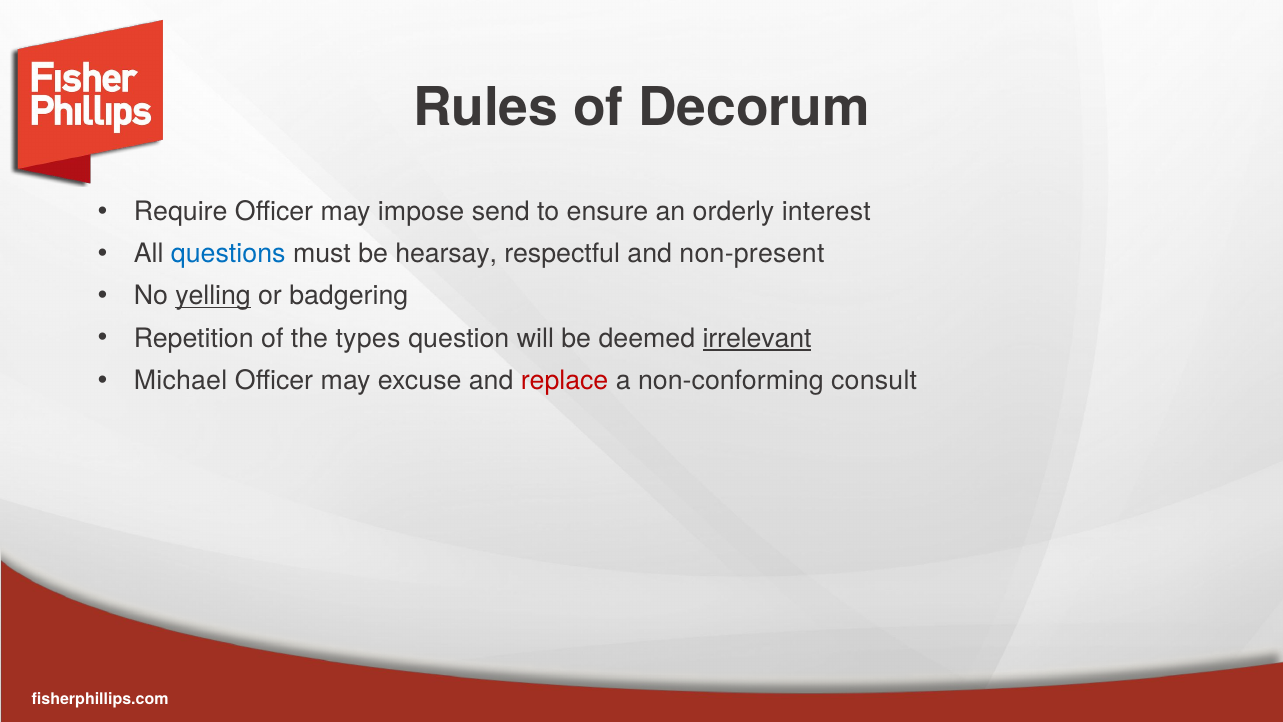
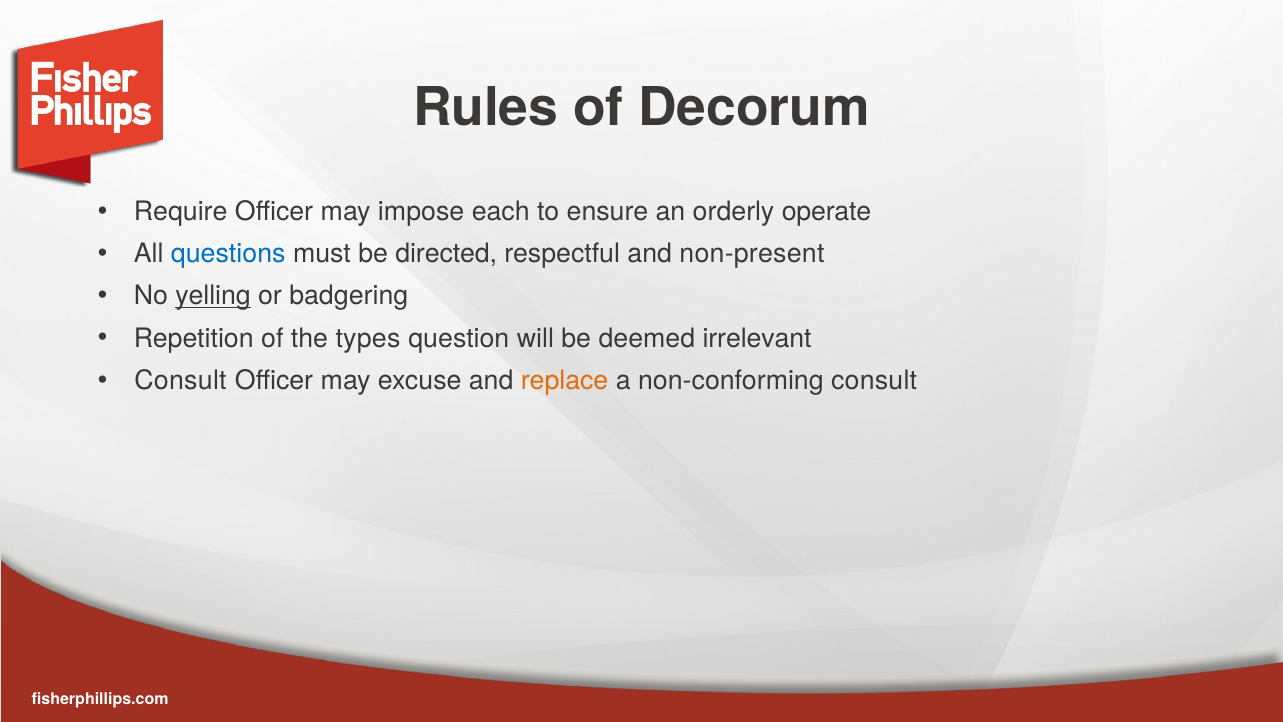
send: send -> each (501, 211)
interest: interest -> operate (826, 211)
hearsay: hearsay -> directed (446, 254)
irrelevant underline: present -> none (757, 338)
Michael: Michael -> Consult (181, 380)
replace colour: red -> orange (565, 380)
